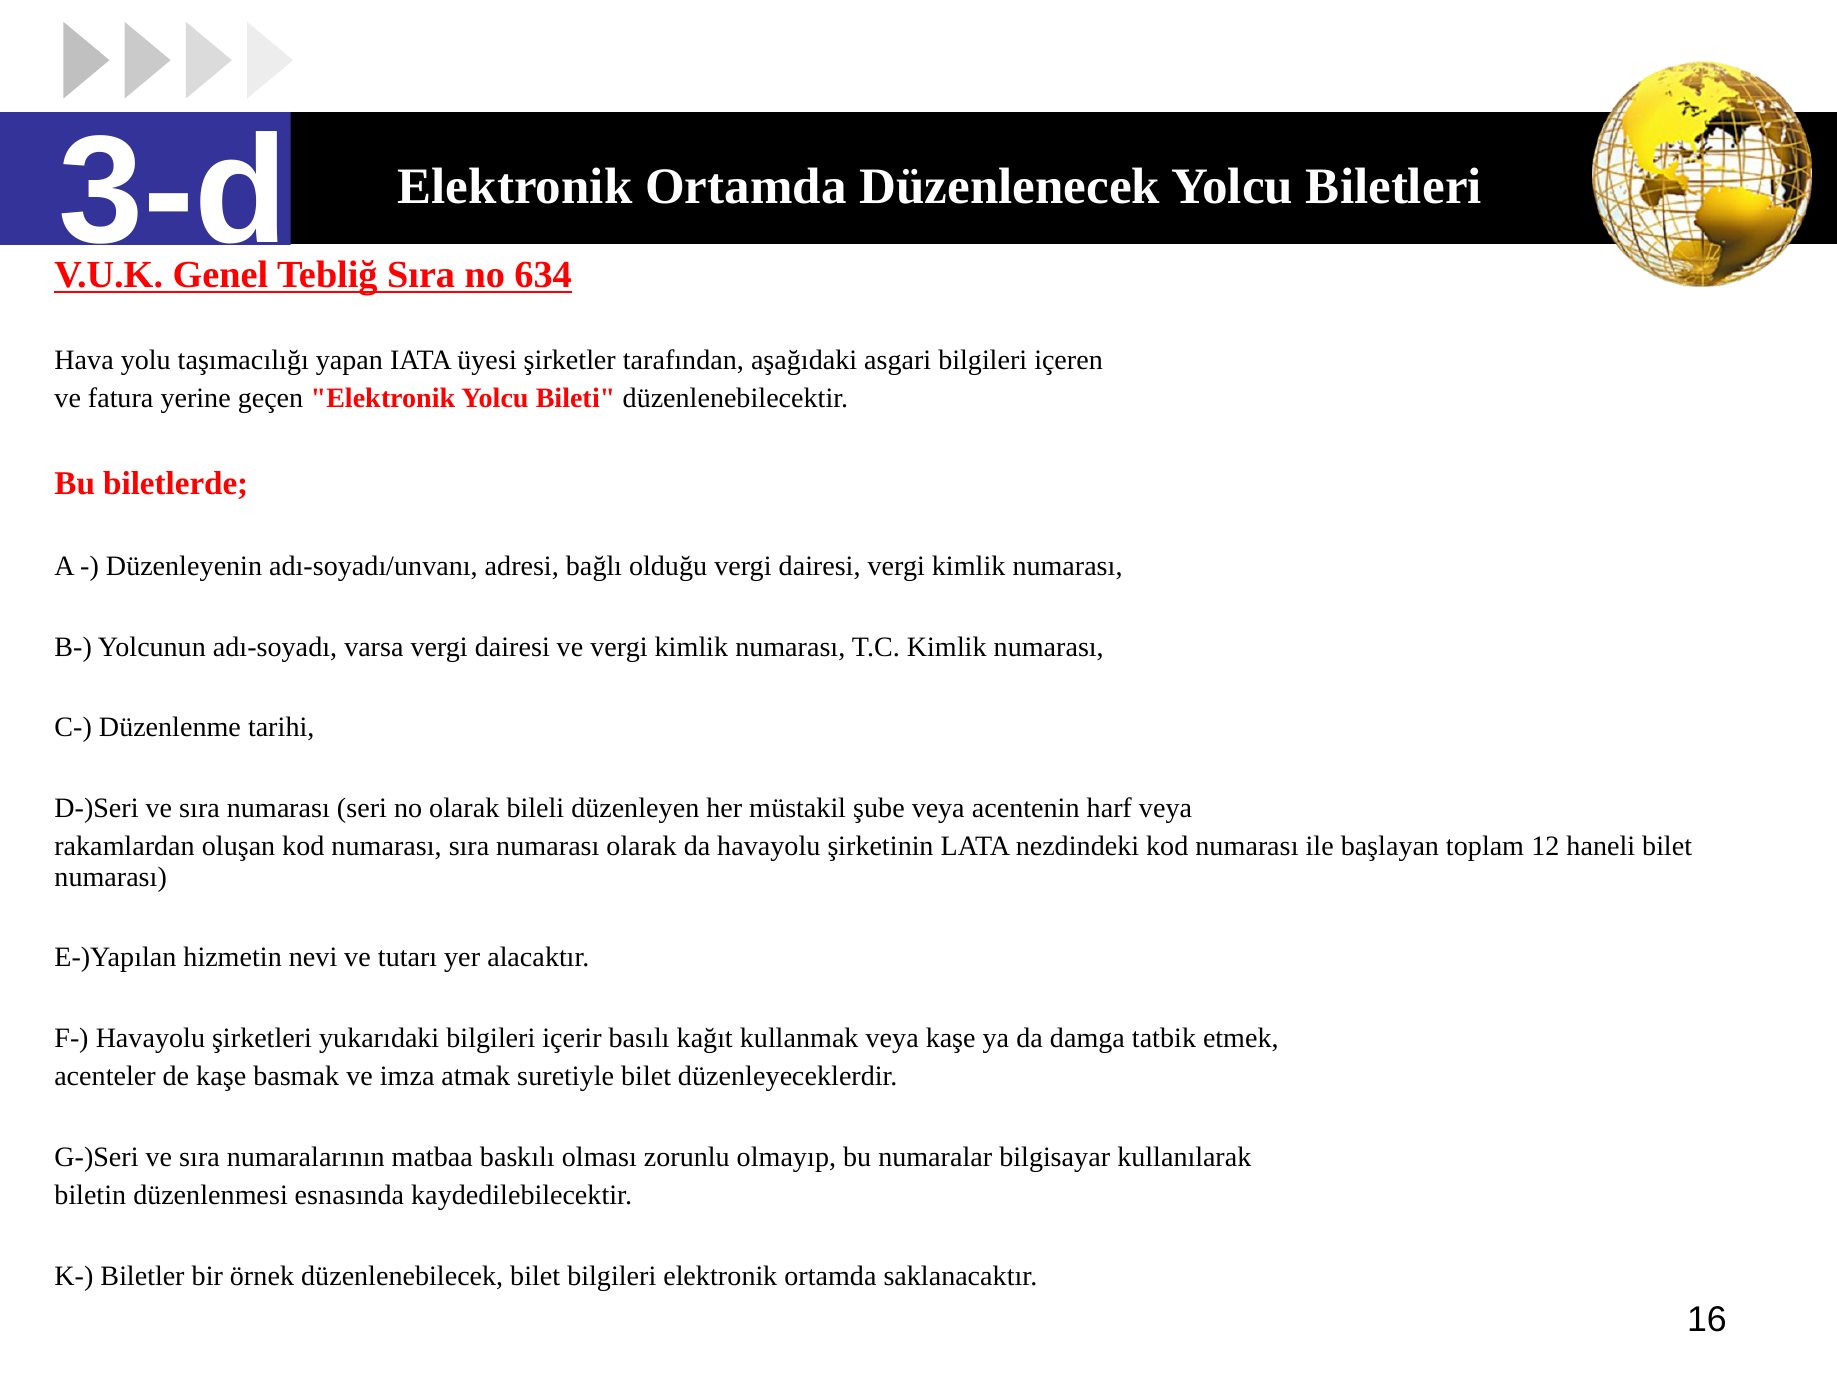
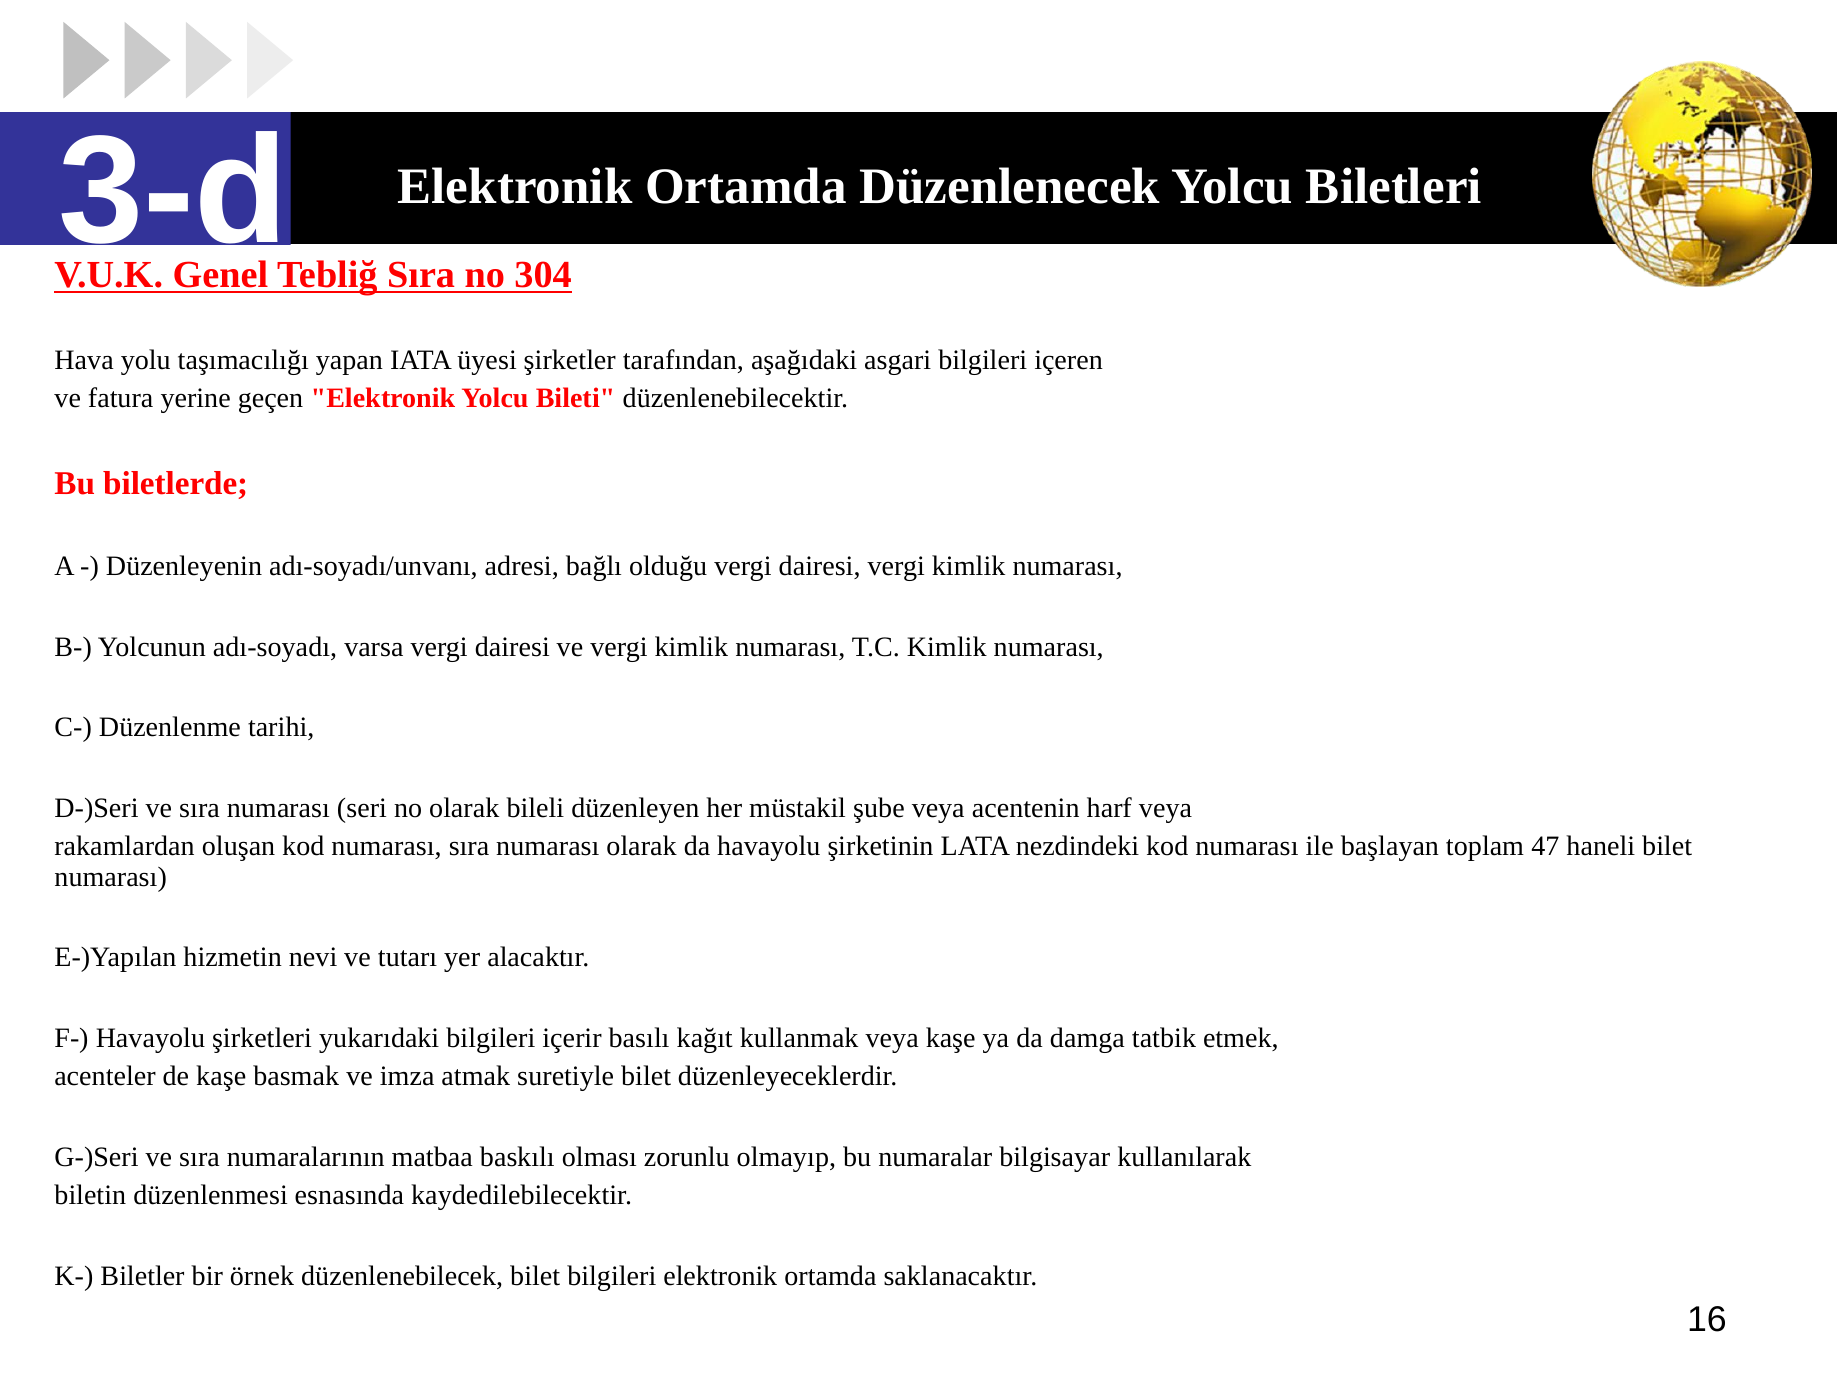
634: 634 -> 304 (543, 275)
12: 12 -> 47 (1545, 846)
